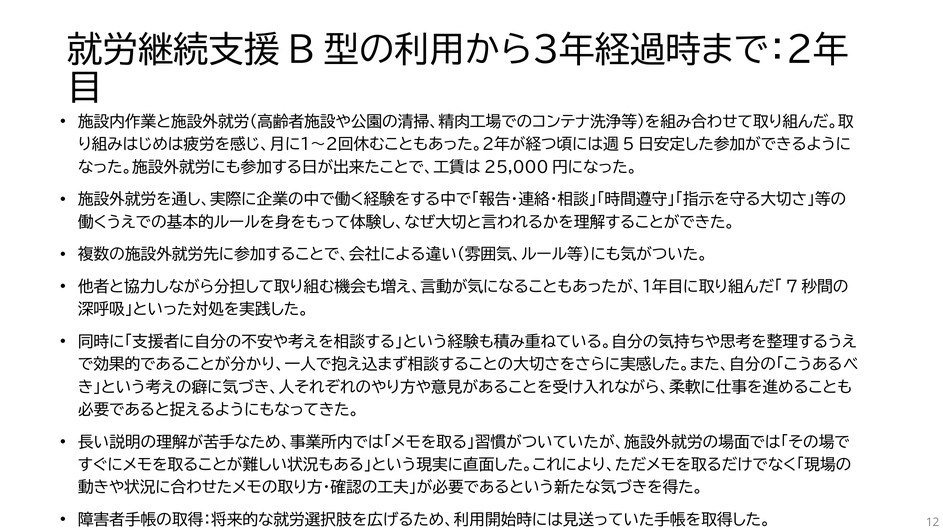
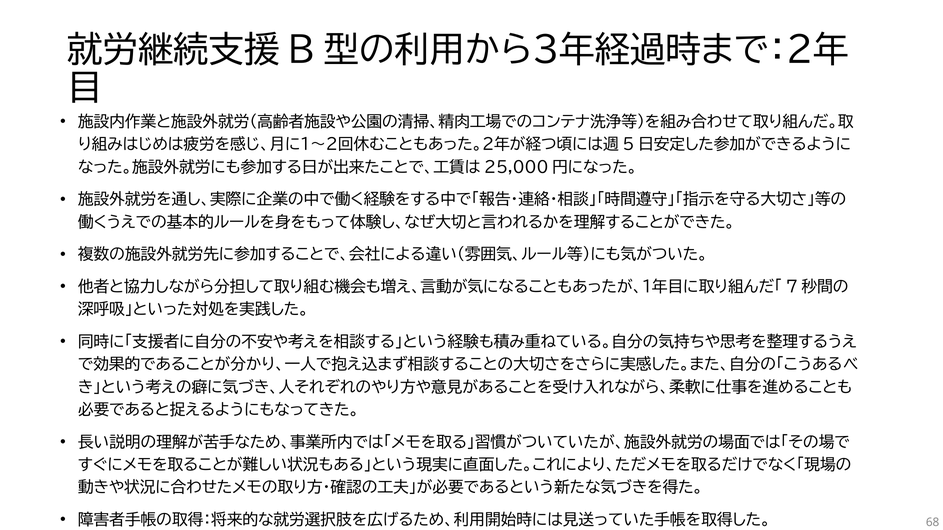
12: 12 -> 68 (933, 523)
